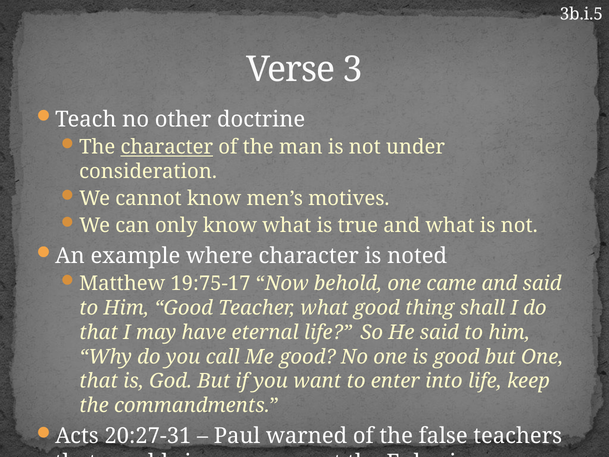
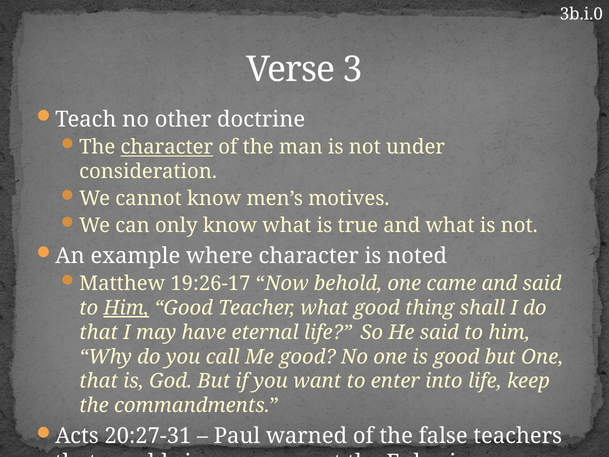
3b.i.5: 3b.i.5 -> 3b.i.0 (581, 14)
19:75-17: 19:75-17 -> 19:26-17 (210, 284)
Him underline: none -> present (126, 308)
